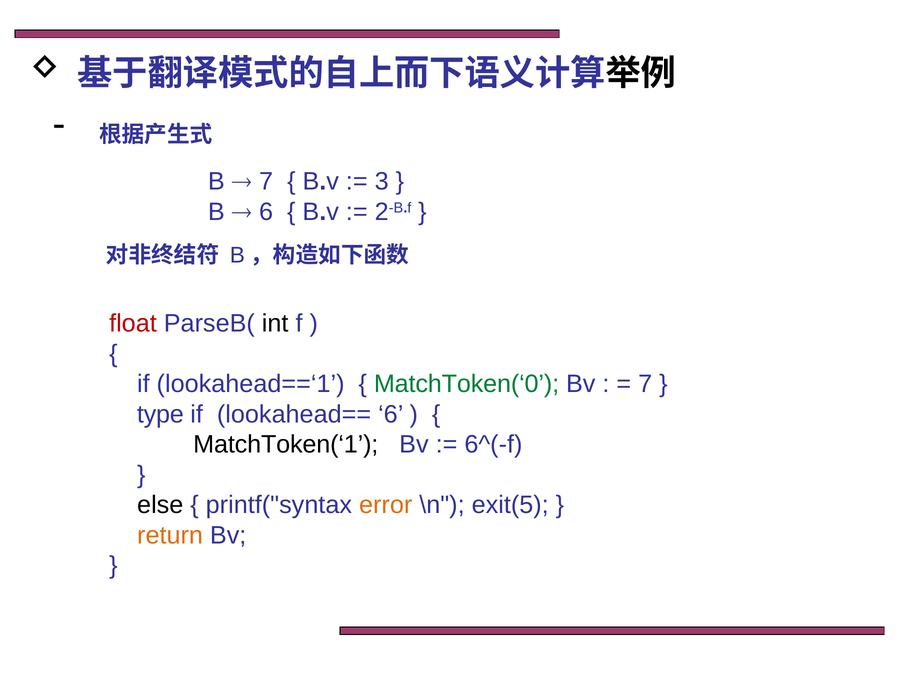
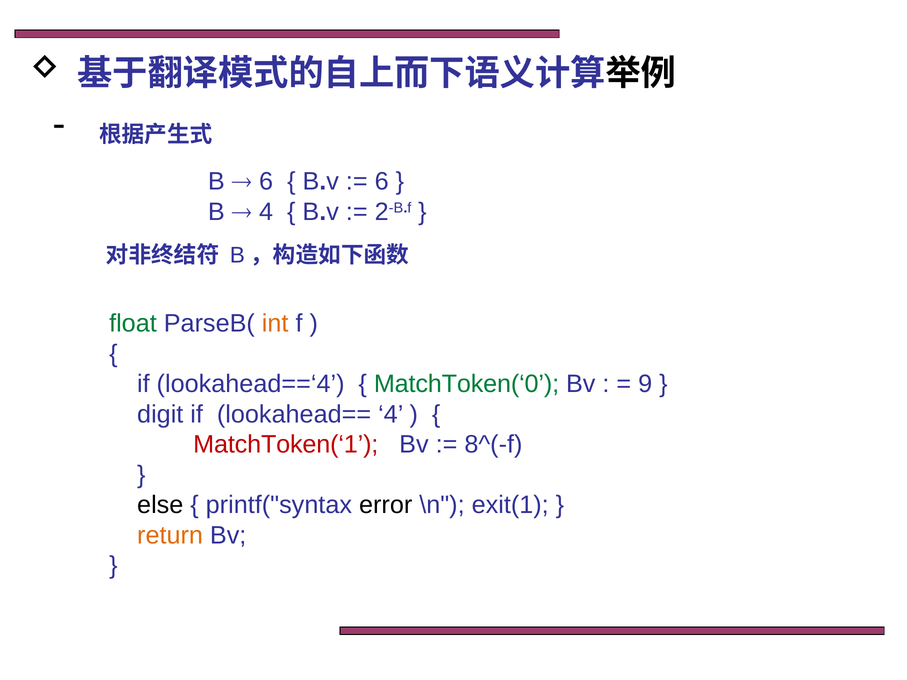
7: 7 -> 6 (266, 182)
3: 3 -> 6 (382, 182)
6: 6 -> 4 (266, 212)
float colour: red -> green (133, 324)
int colour: black -> orange (275, 324)
lookahead==‘1: lookahead==‘1 -> lookahead==‘4 (251, 384)
7: 7 -> 9 (645, 384)
type: type -> digit (160, 414)
lookahead== 6: 6 -> 4 (391, 414)
MatchToken(‘1 colour: black -> red (286, 445)
6^(-f: 6^(-f -> 8^(-f (493, 445)
error colour: orange -> black (386, 505)
exit(5: exit(5 -> exit(1 (510, 505)
